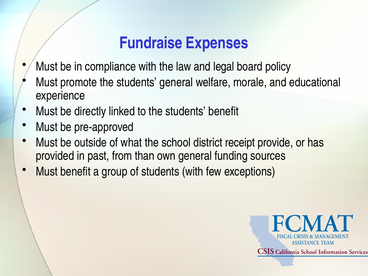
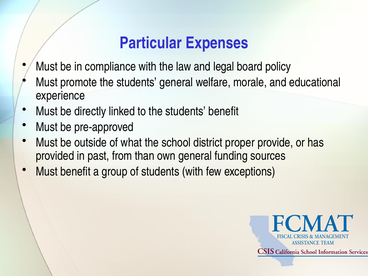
Fundraise: Fundraise -> Particular (151, 43)
receipt: receipt -> proper (240, 143)
